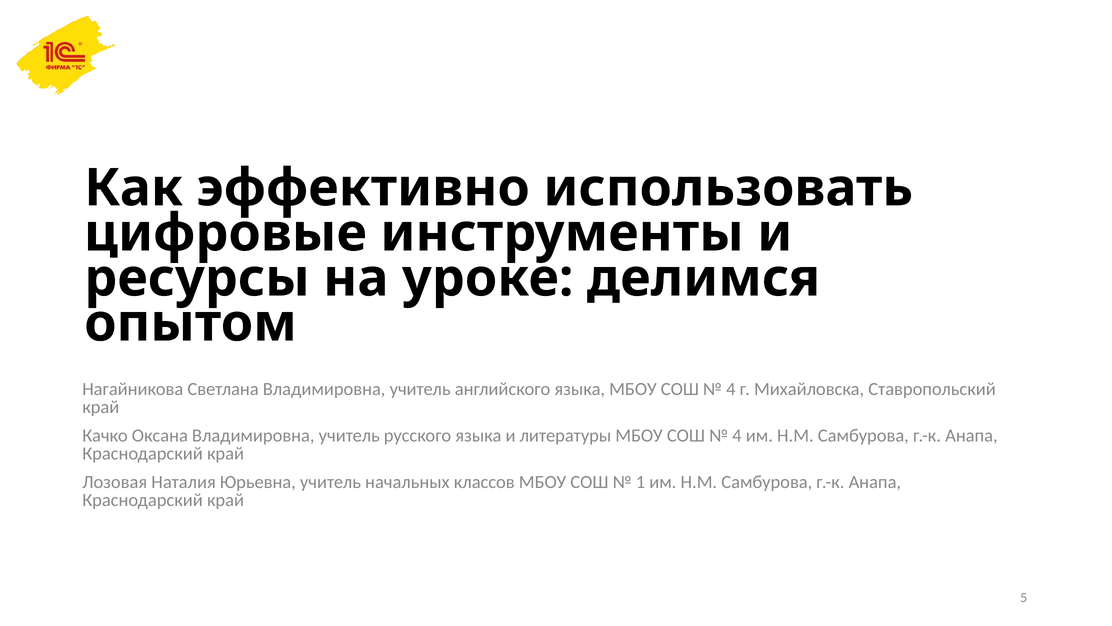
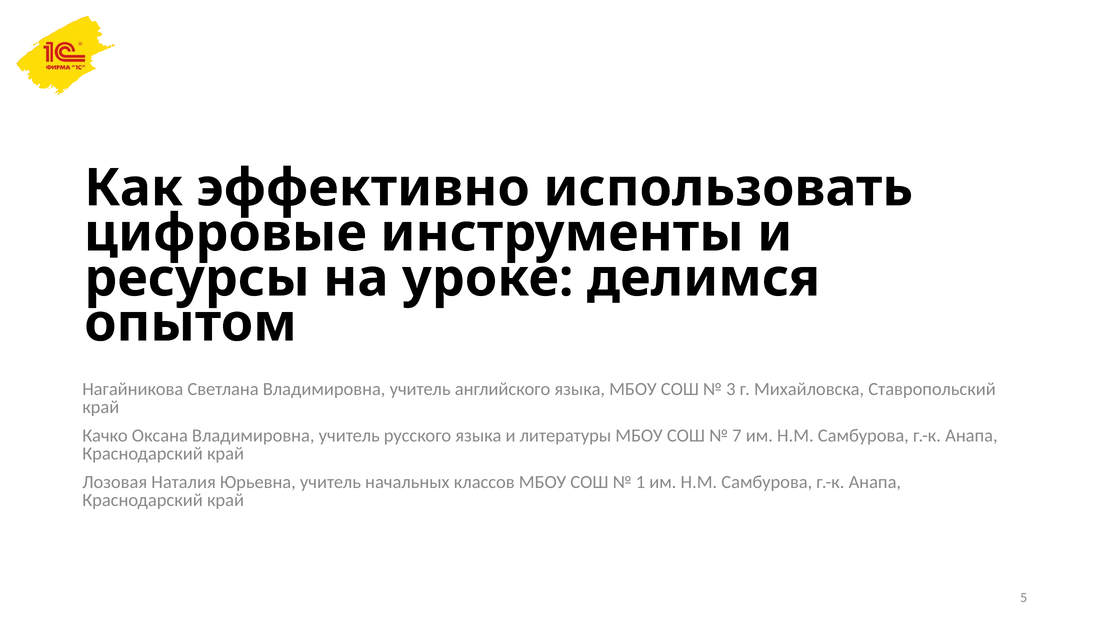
4: 4 -> 3 (731, 389)
4: 4 -> 7 (737, 435)
